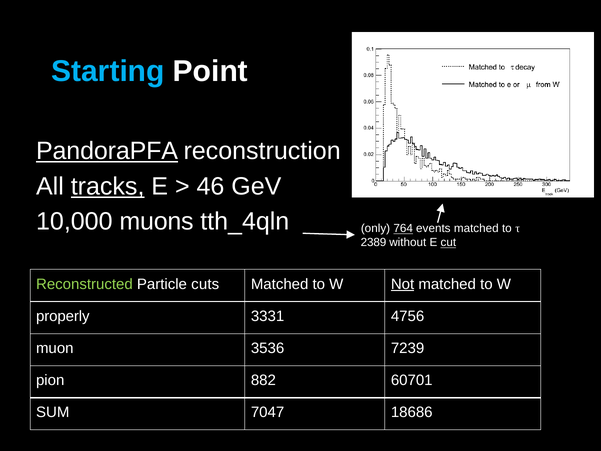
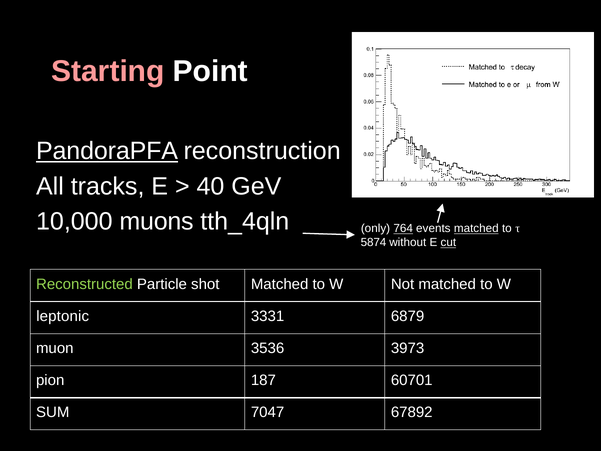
Starting colour: light blue -> pink (108, 71)
tracks underline: present -> none (108, 186)
46: 46 -> 40 (210, 186)
matched underline: none -> present (476, 228)
2389: 2389 -> 5874 (373, 242)
cuts: cuts -> shot (205, 284)
Not underline: present -> none (403, 284)
properly: properly -> leptonic (63, 316)
4756: 4756 -> 6879 (408, 316)
7239: 7239 -> 3973 (408, 348)
882: 882 -> 187 (263, 380)
18686: 18686 -> 67892 (412, 412)
